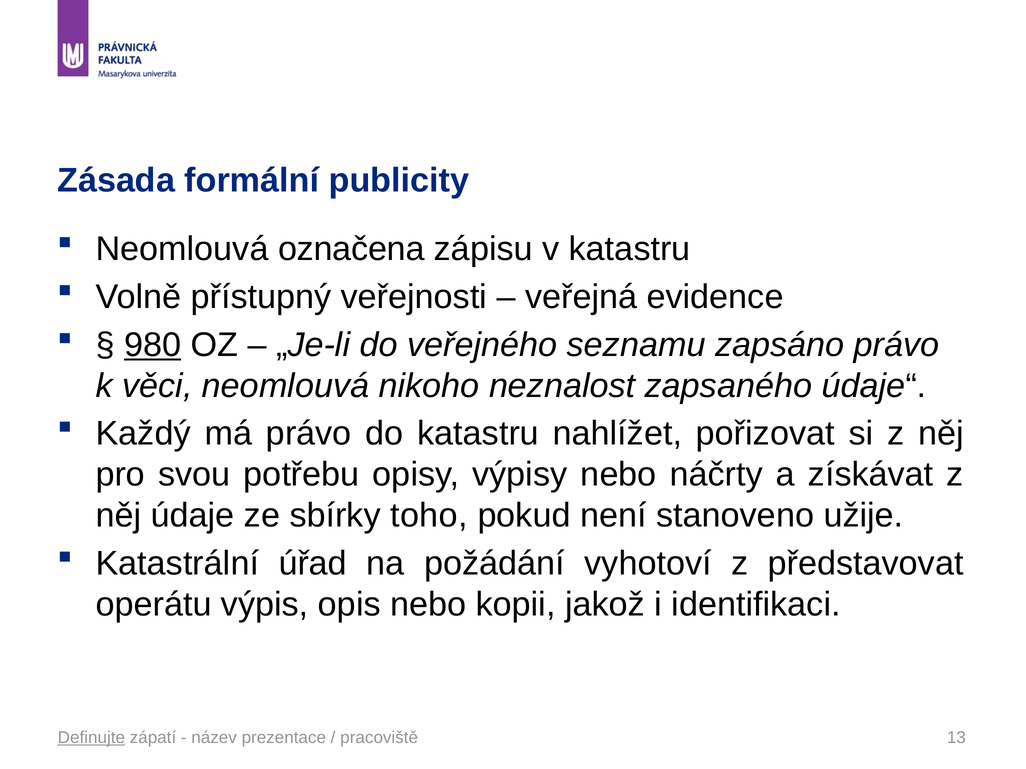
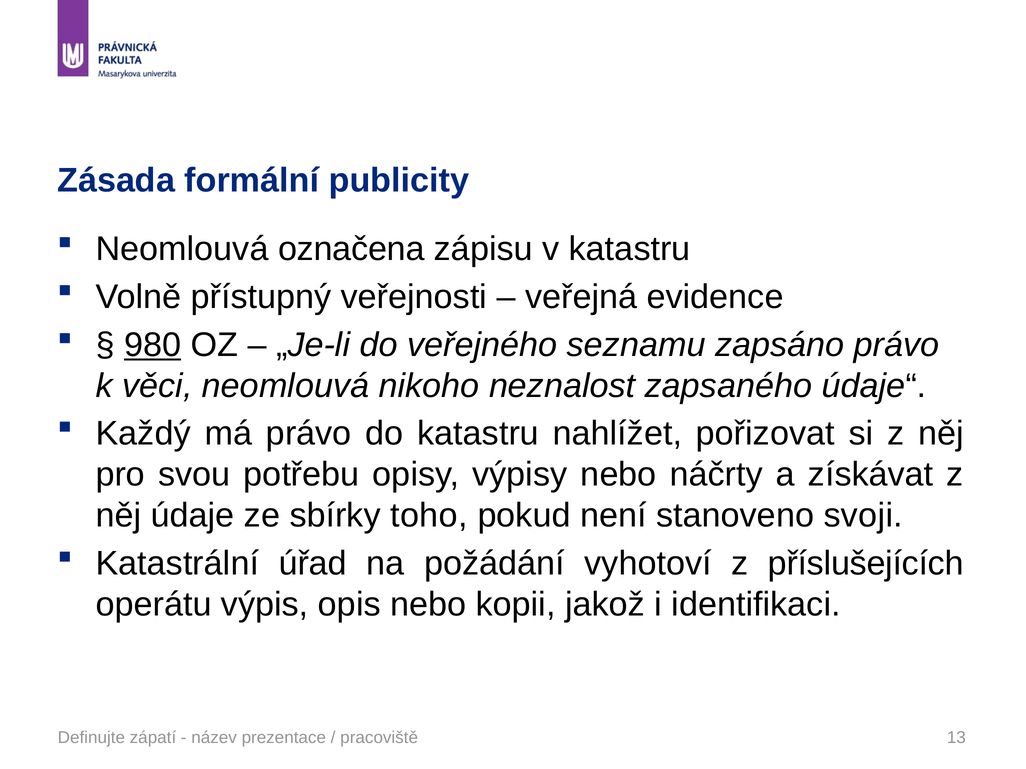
užije: užije -> svoji (863, 516)
představovat: představovat -> příslušejících (866, 564)
Definujte underline: present -> none (91, 738)
